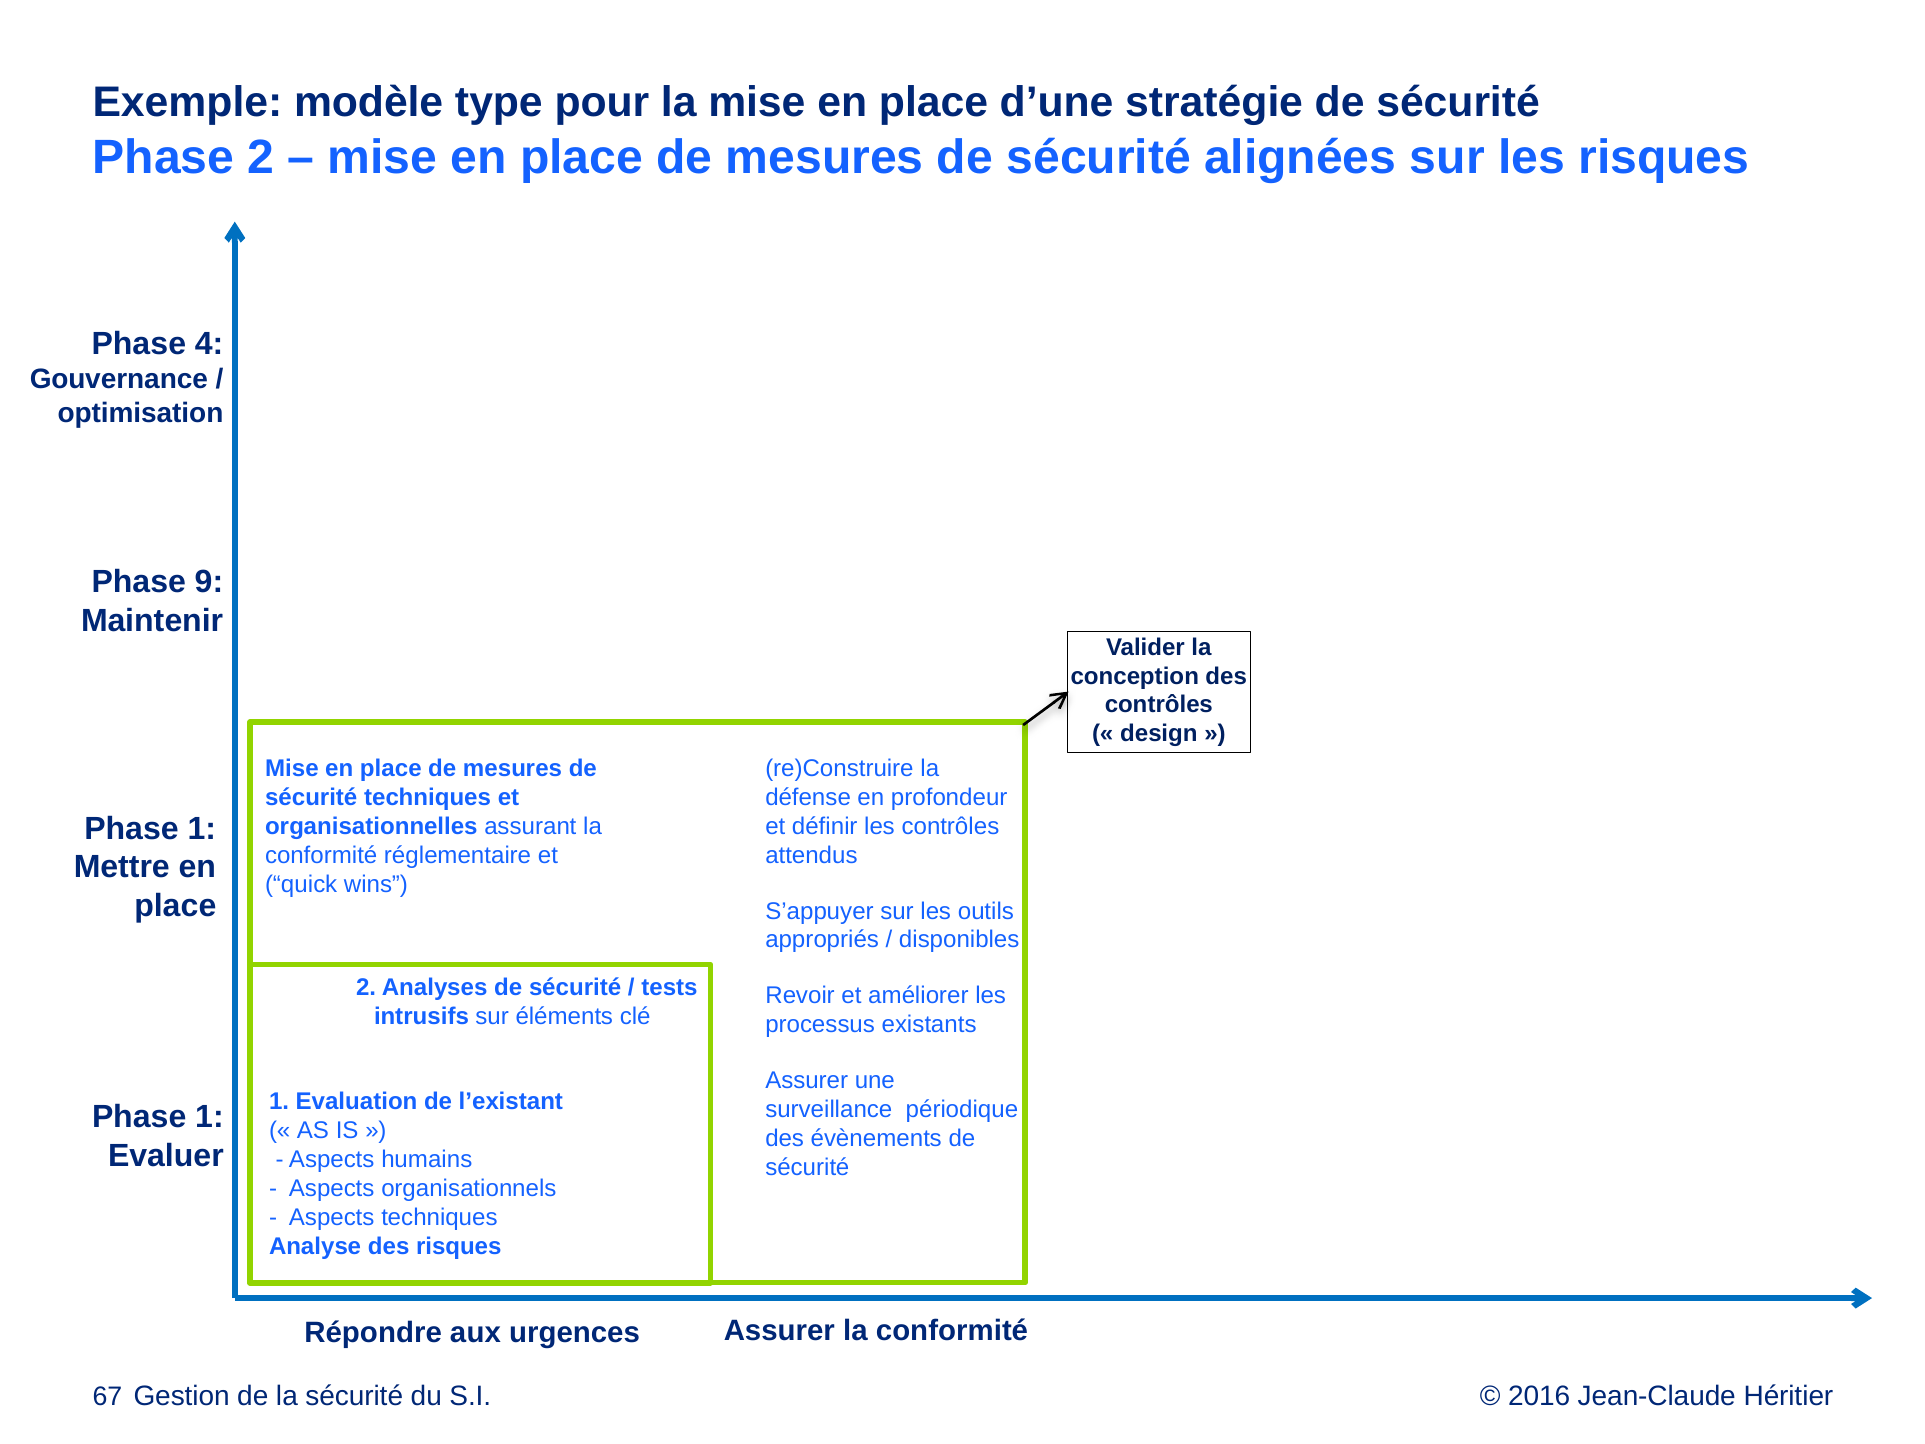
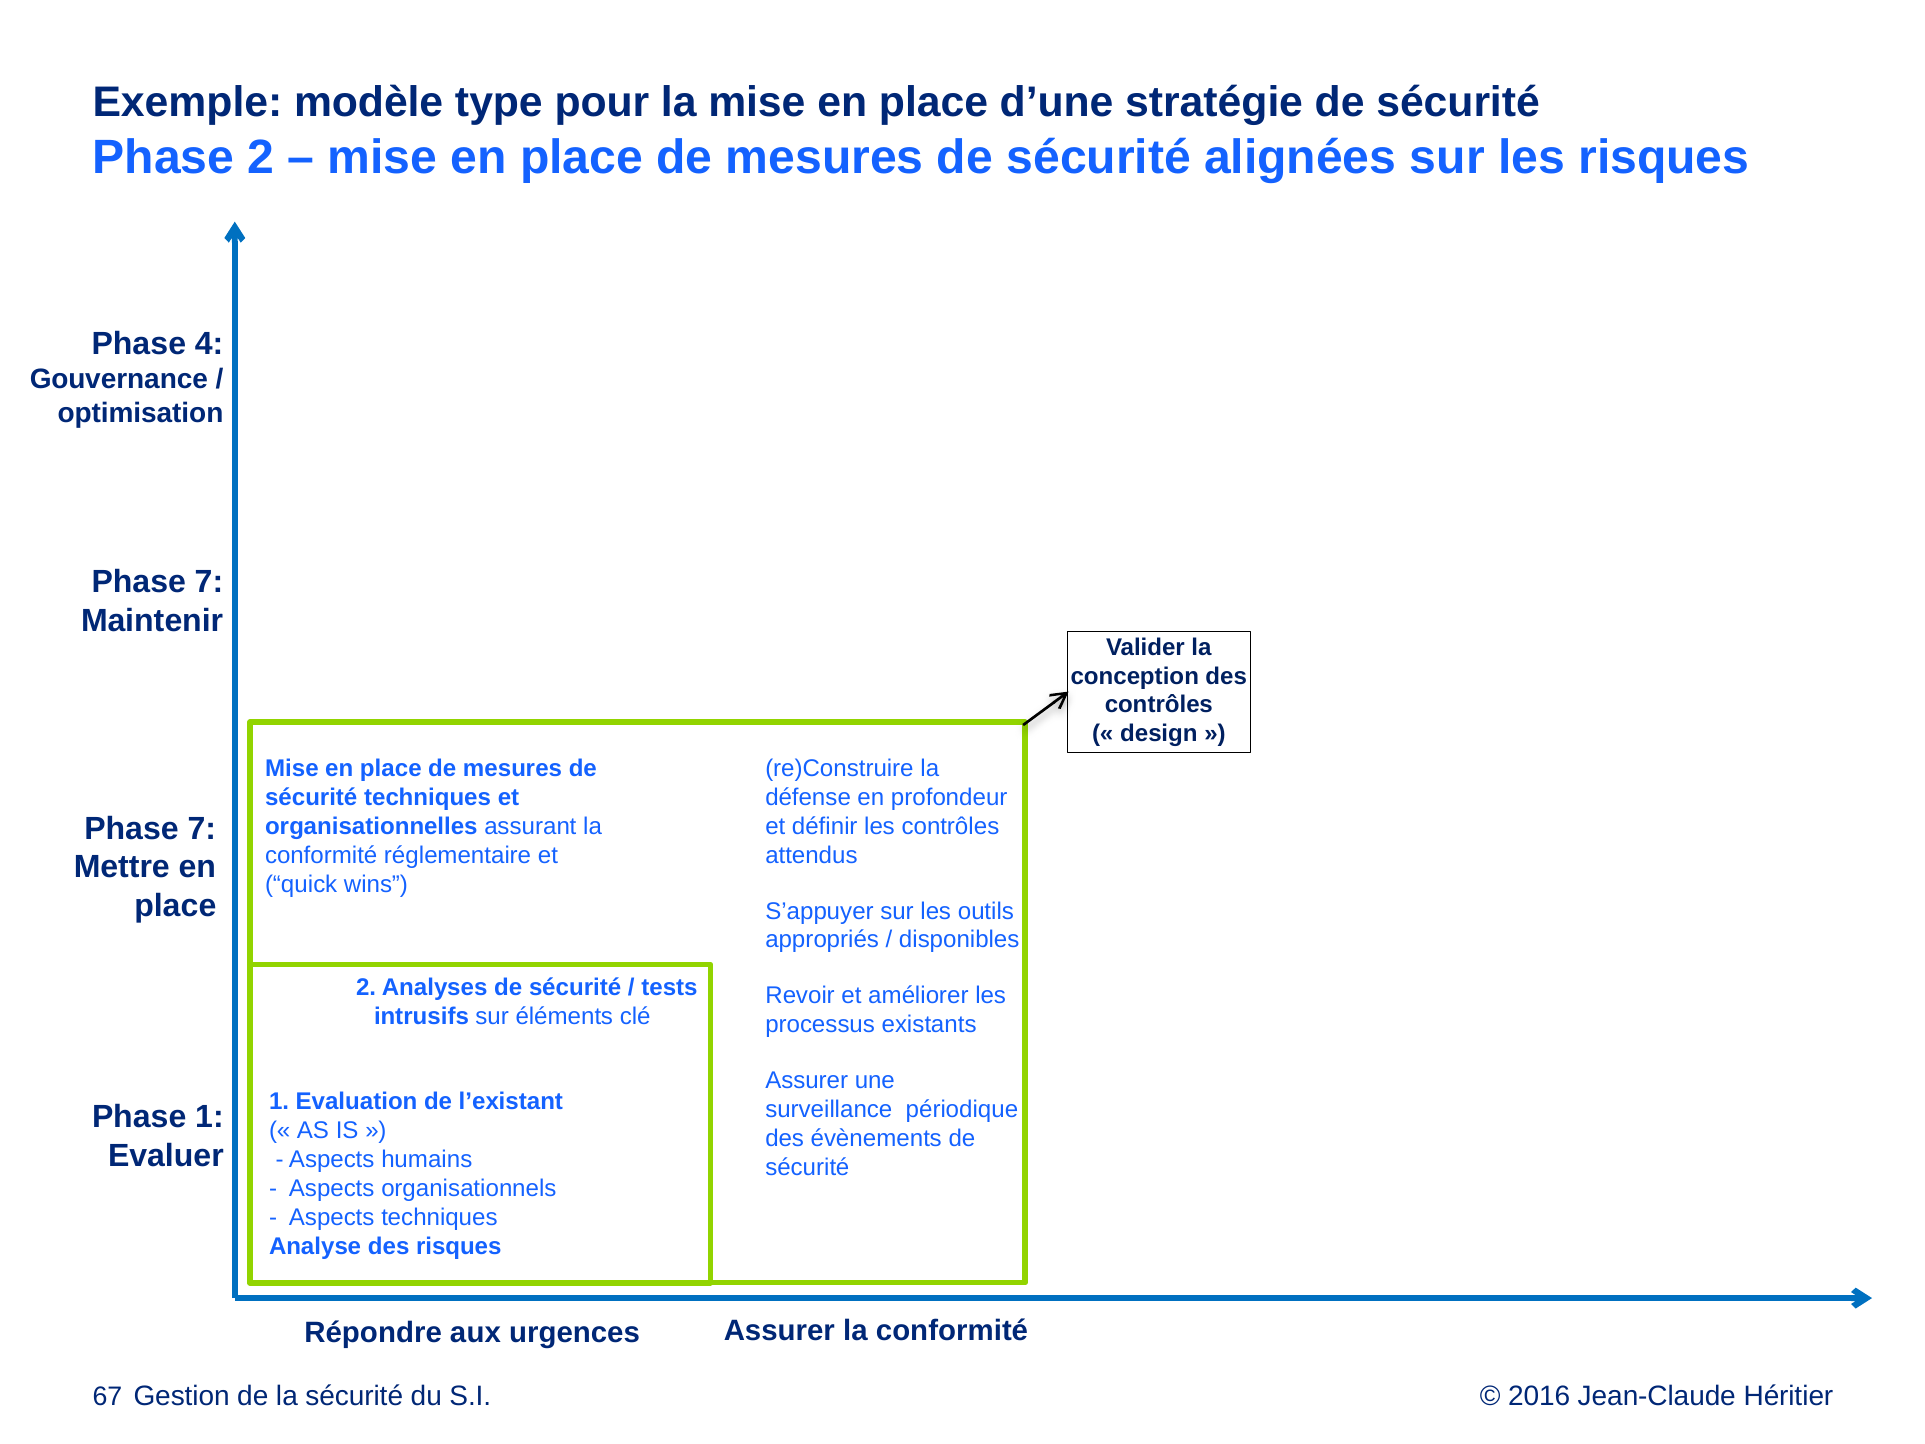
9: 9 -> 7 (209, 582)
1: 1 -> 7 (202, 829)
